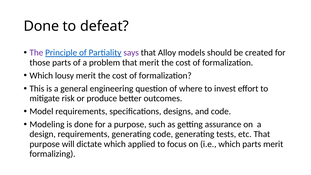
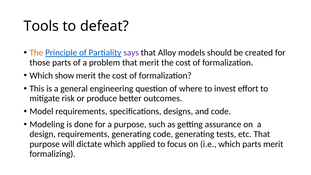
Done: Done -> Tools (41, 26)
The colour: purple -> orange (36, 53)
lousy: lousy -> show (64, 76)
